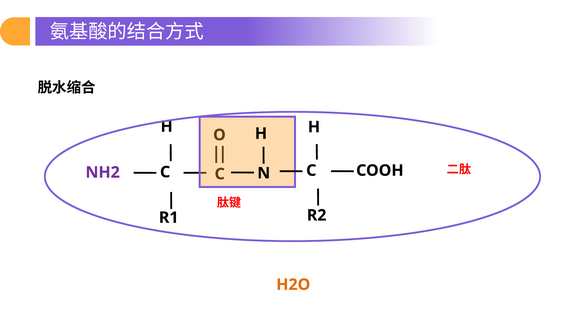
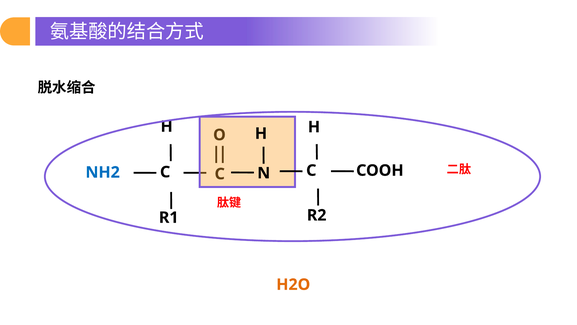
NH2 colour: purple -> blue (103, 172)
